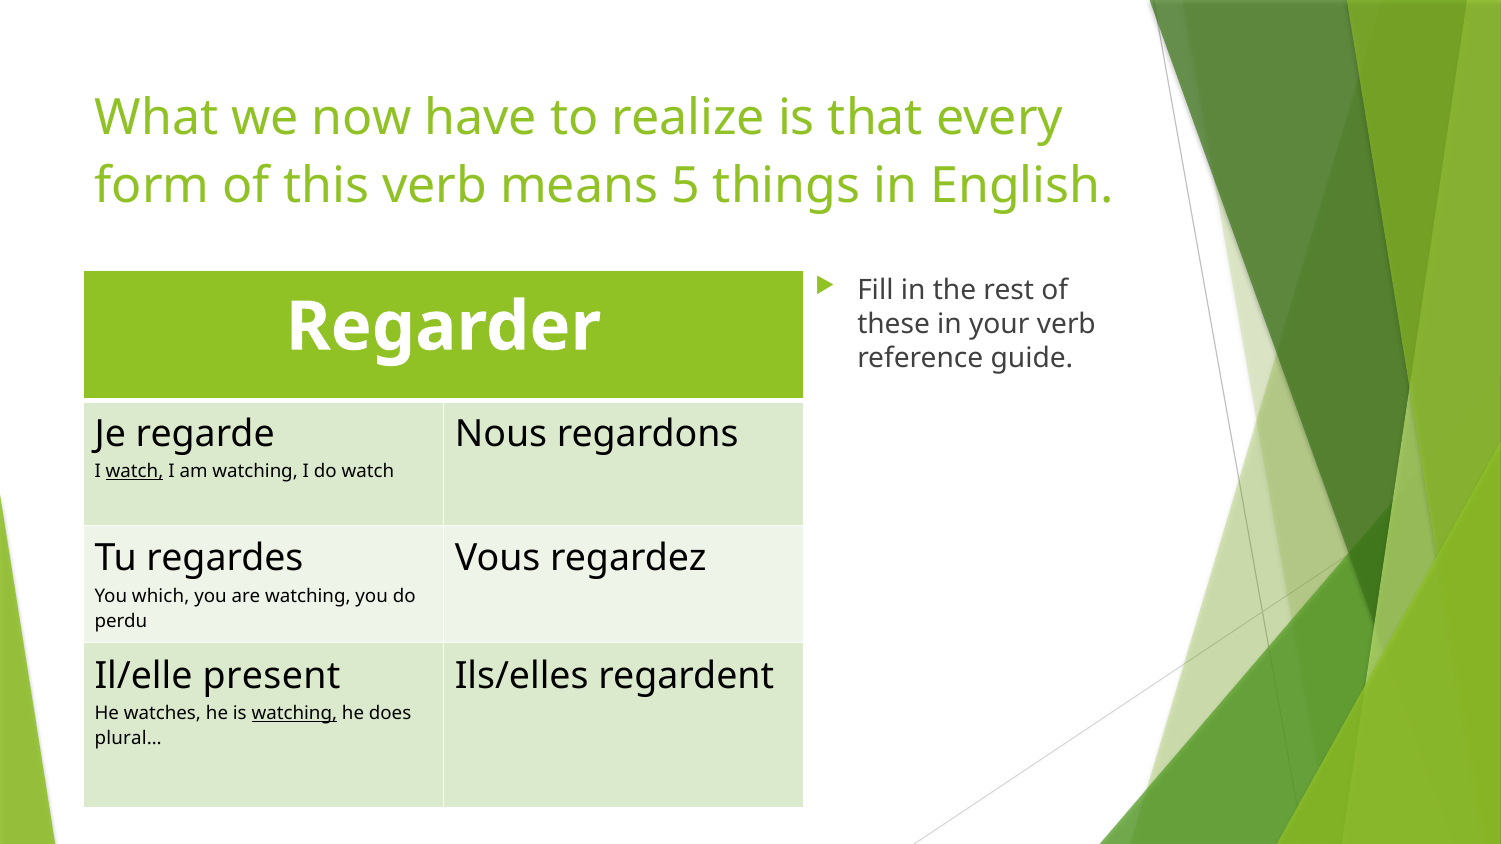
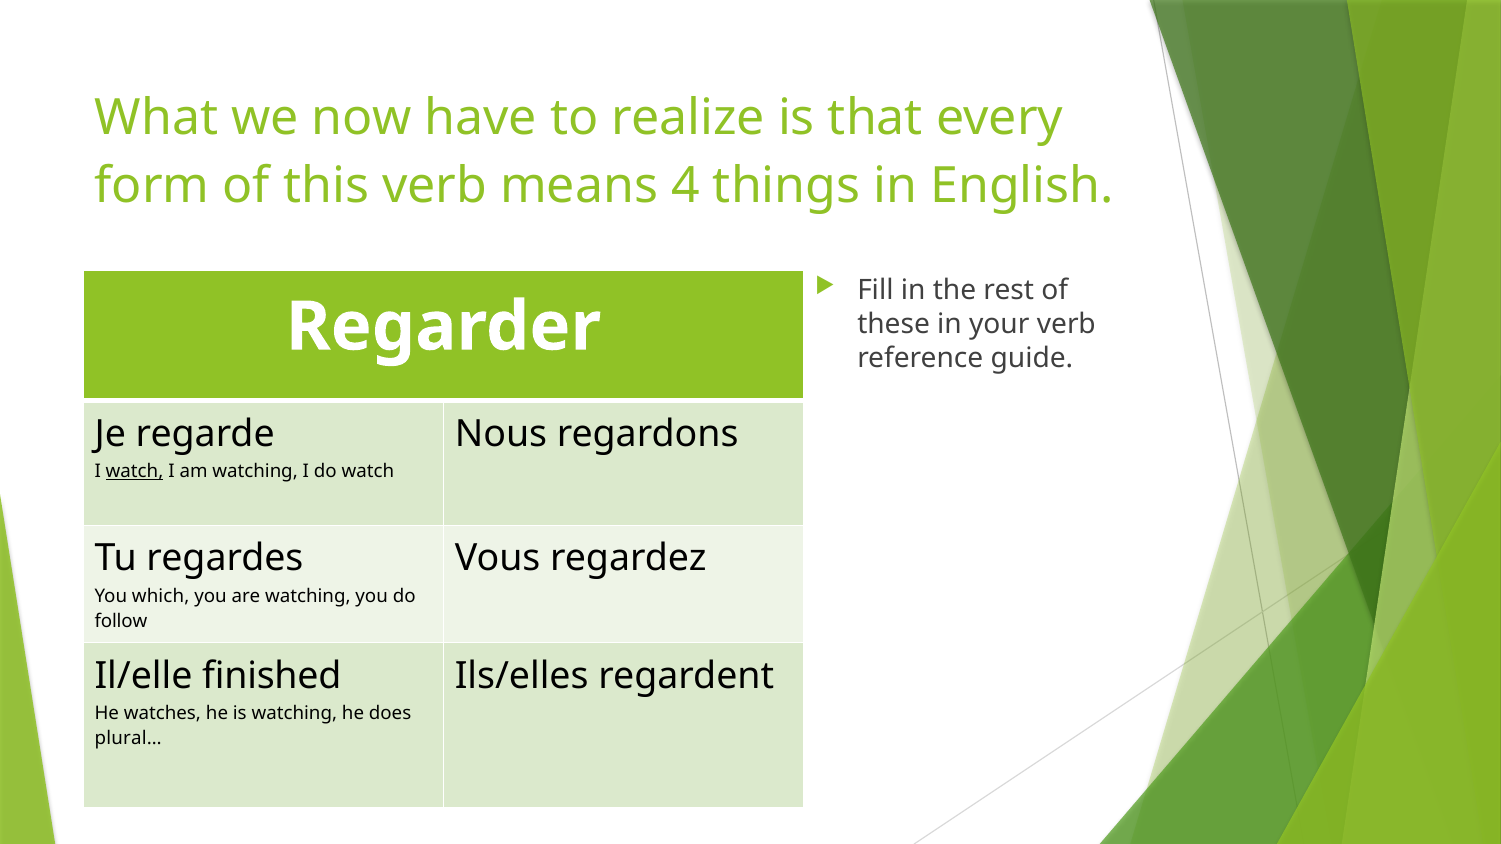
5: 5 -> 4 (686, 186)
perdu: perdu -> follow (121, 622)
present: present -> finished (272, 676)
watching underline: present -> none (294, 714)
